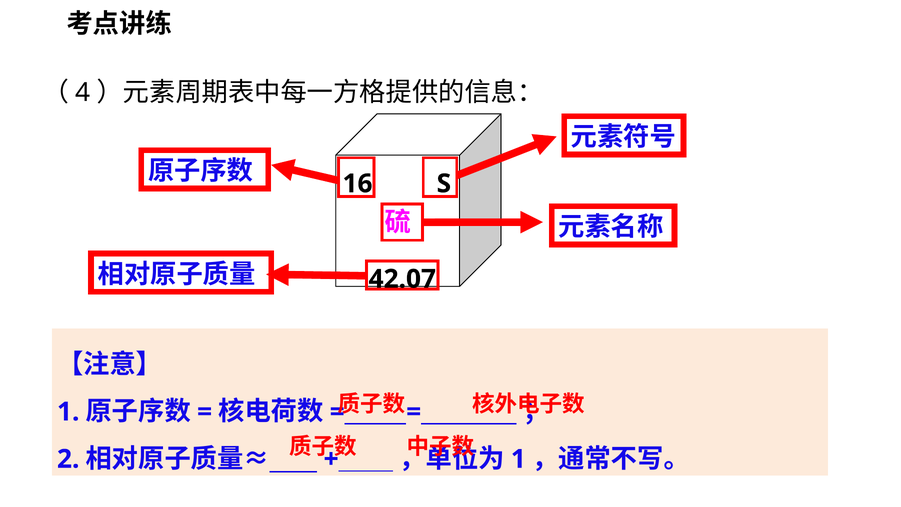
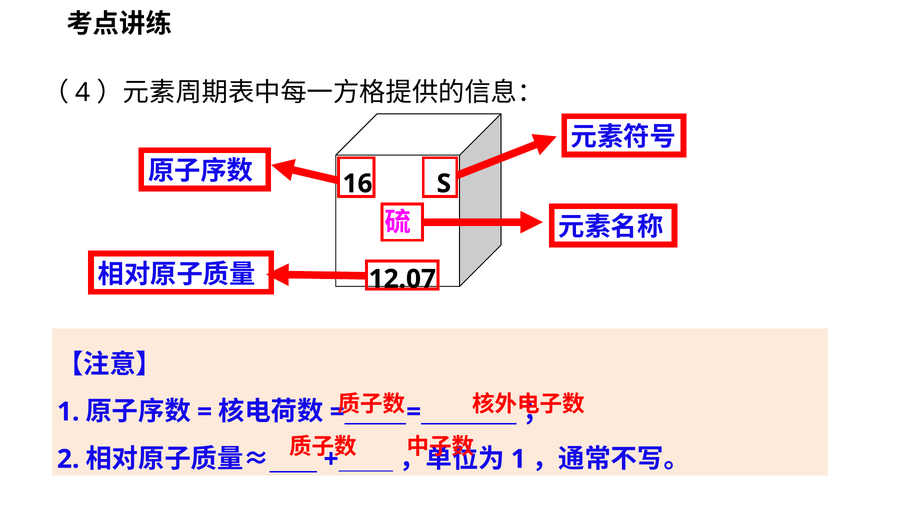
42.07: 42.07 -> 12.07 (402, 279)
